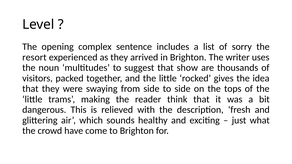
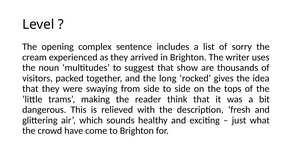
resort: resort -> cream (35, 57)
and the little: little -> long (168, 78)
